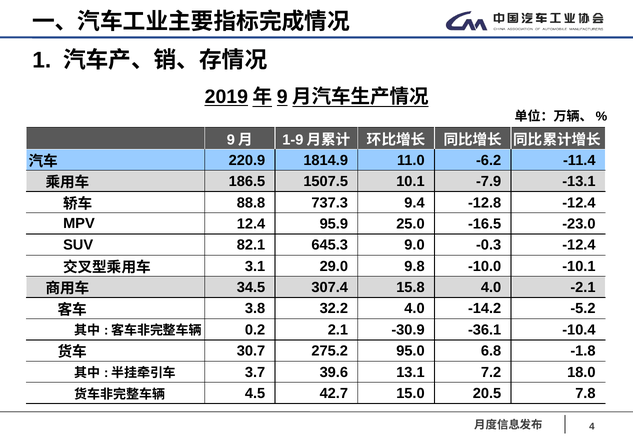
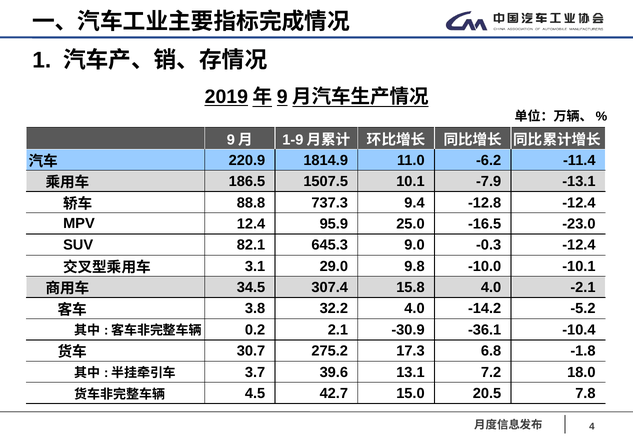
95.0: 95.0 -> 17.3 (410, 351)
